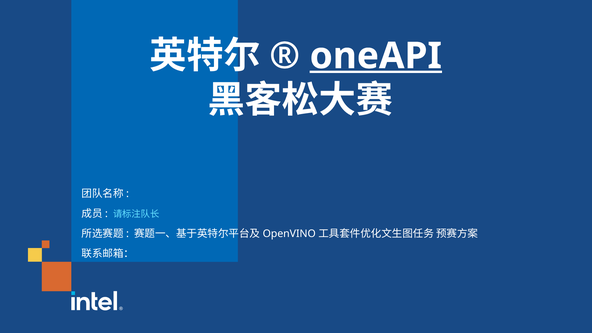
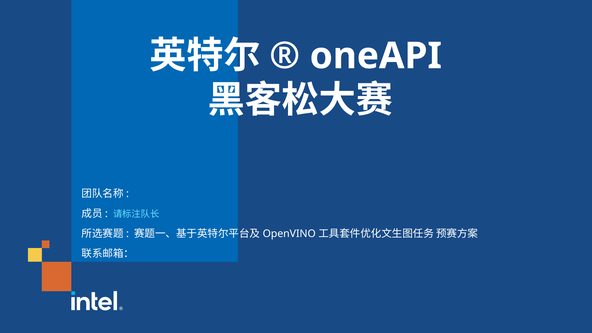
oneAPI underline: present -> none (376, 56)
